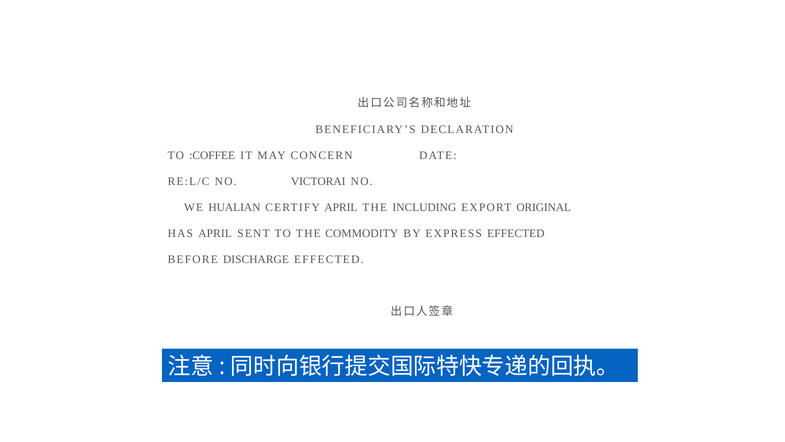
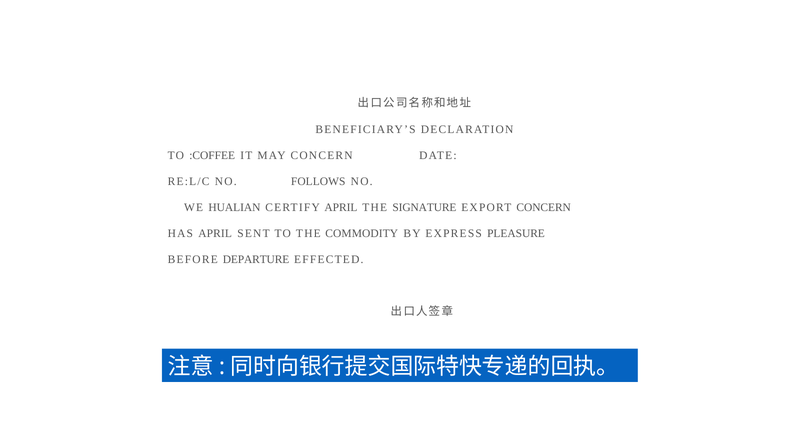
VICTORAI: VICTORAI -> FOLLOWS (318, 181)
INCLUDING: INCLUDING -> SIGNATURE (424, 207)
EXPORT ORIGINAL: ORIGINAL -> CONCERN (544, 207)
EXPRESS EFFECTED: EFFECTED -> PLEASURE (516, 233)
DISCHARGE: DISCHARGE -> DEPARTURE (256, 259)
